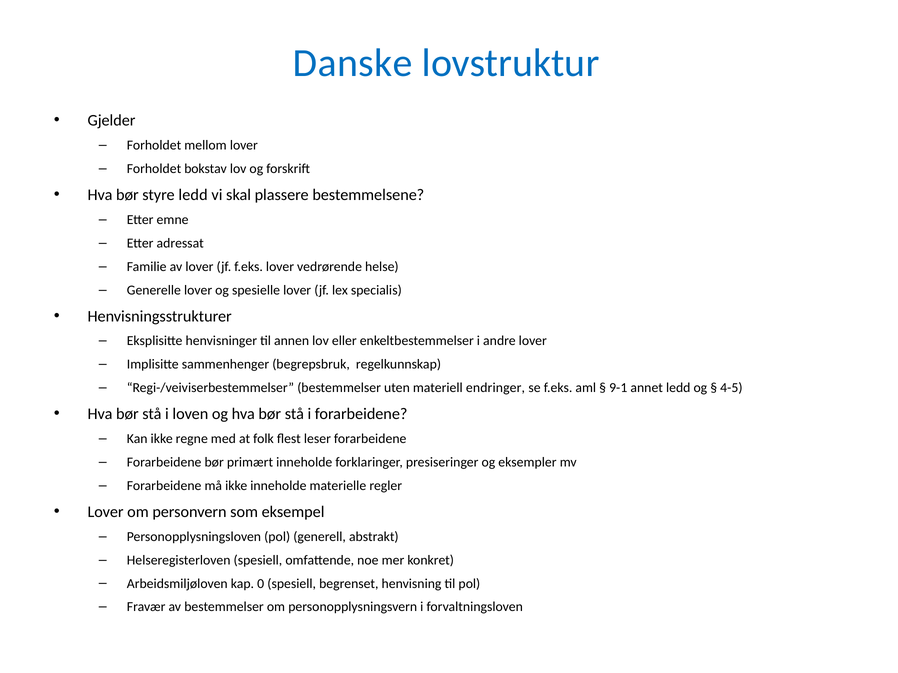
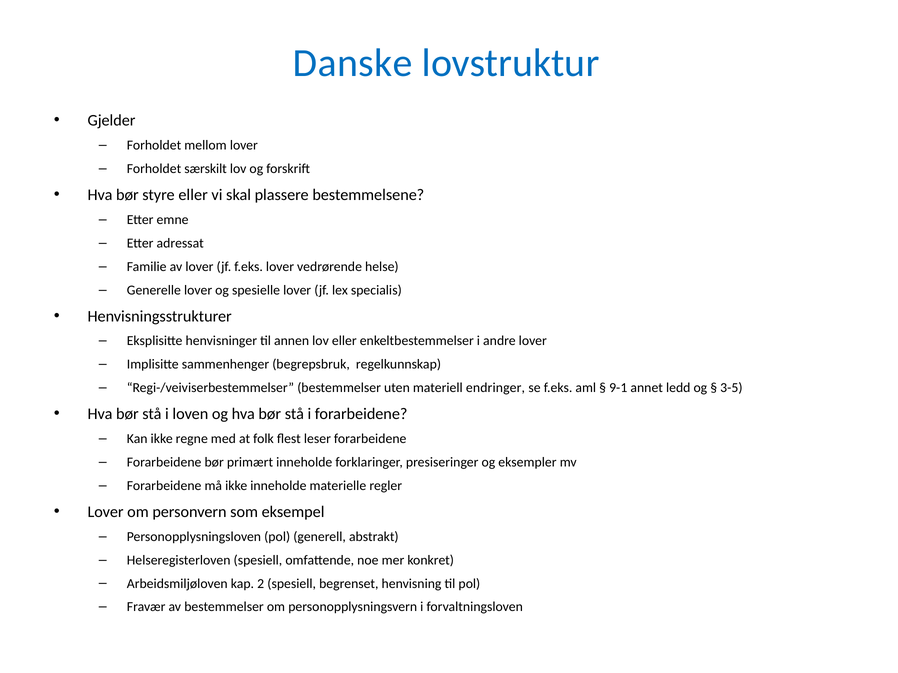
bokstav: bokstav -> særskilt (206, 169)
styre ledd: ledd -> eller (193, 195)
4-5: 4-5 -> 3-5 (731, 388)
0: 0 -> 2 (261, 584)
